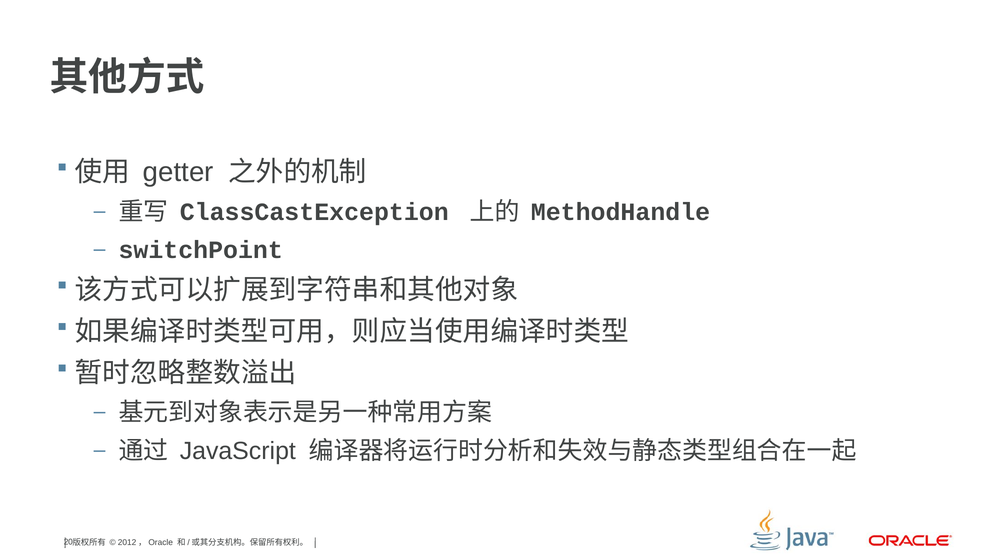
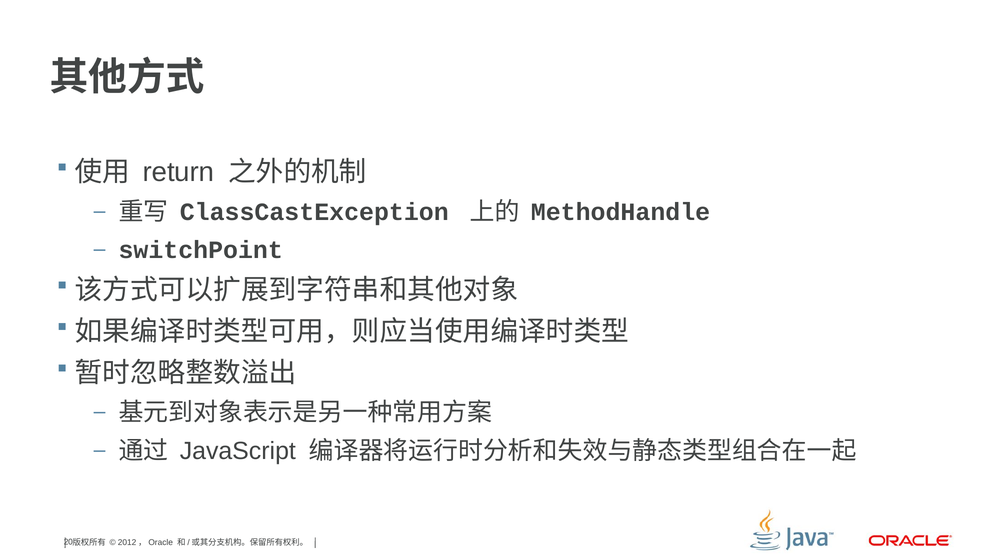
getter: getter -> return (178, 172)
